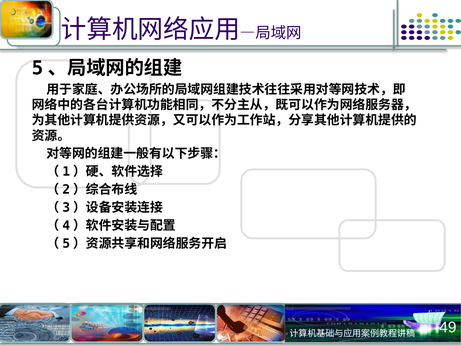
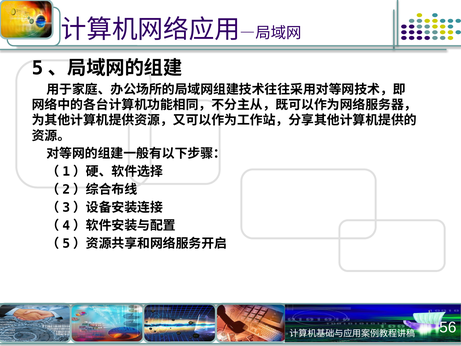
49: 49 -> 56 (448, 327)
